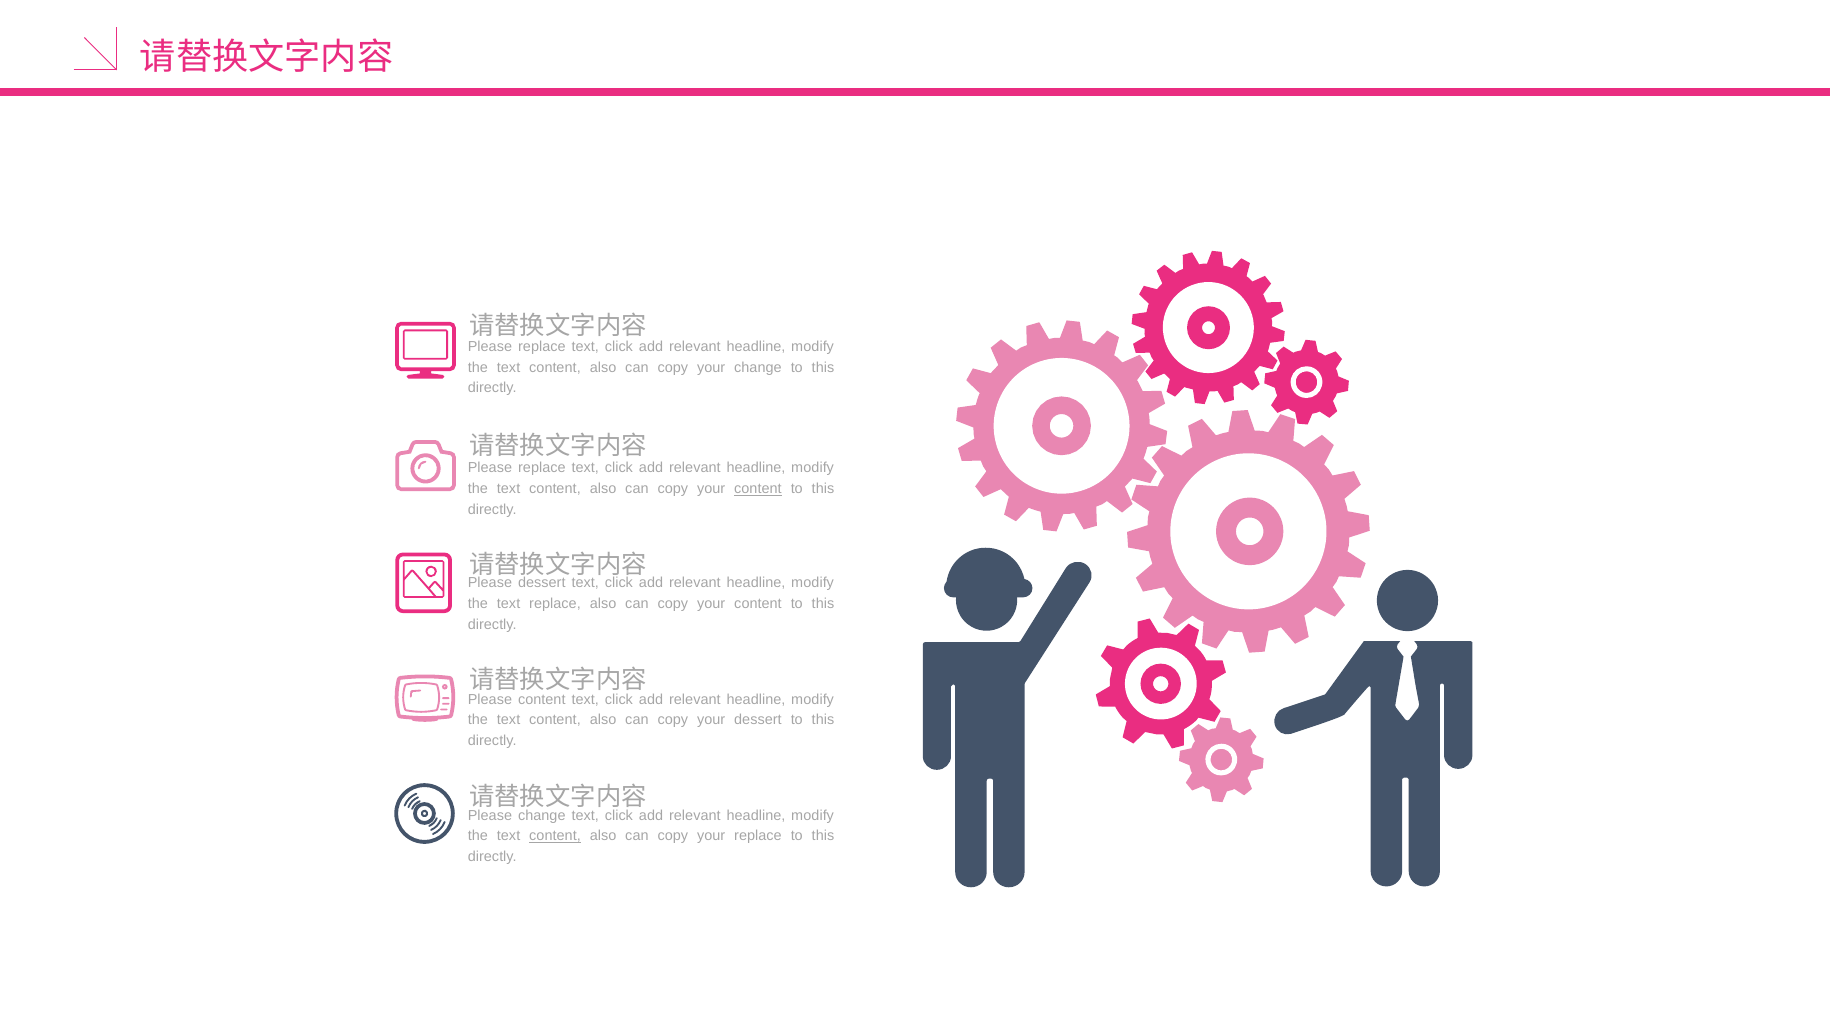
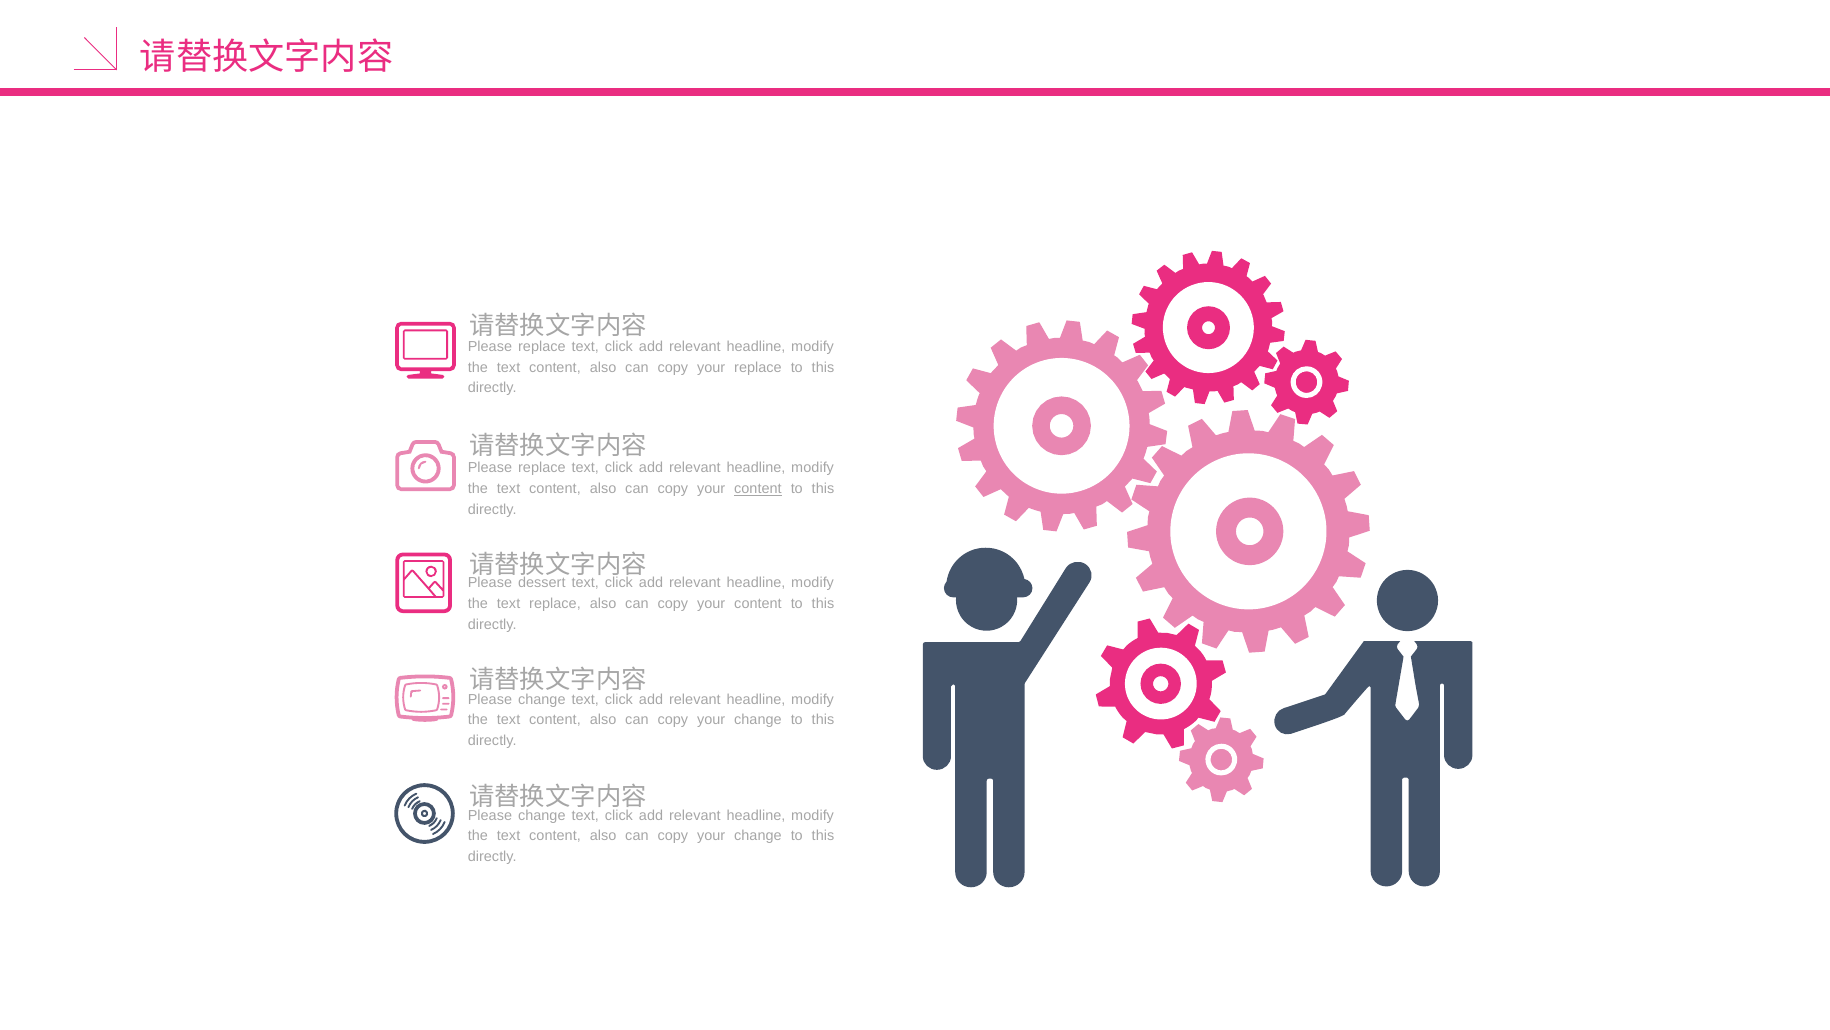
your change: change -> replace (758, 367)
content: content -> change (542, 699)
dessert: dessert -> change (758, 720)
content underline: present -> none (555, 836)
replace: replace -> change (758, 836)
